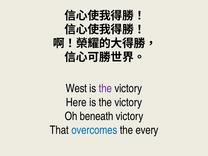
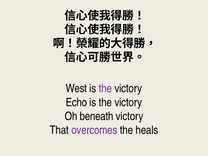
Here: Here -> Echo (76, 102)
overcomes colour: blue -> purple (94, 130)
every: every -> heals (147, 130)
